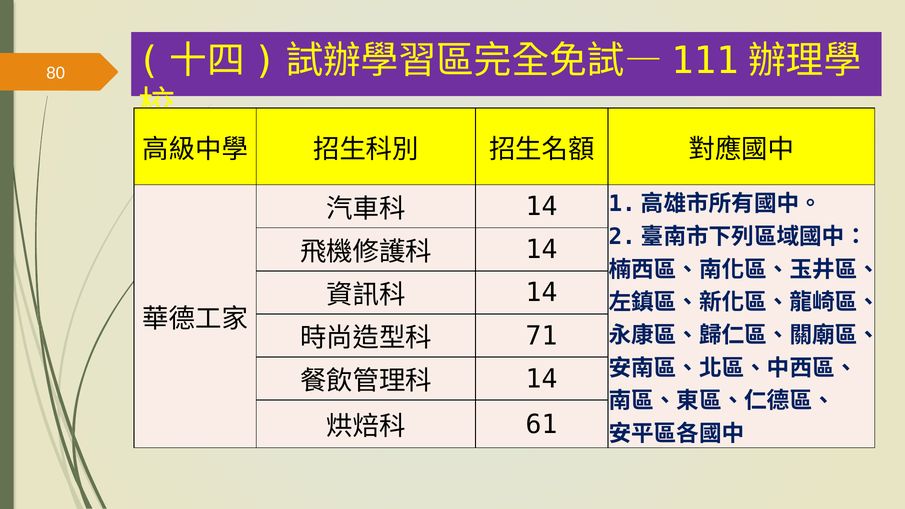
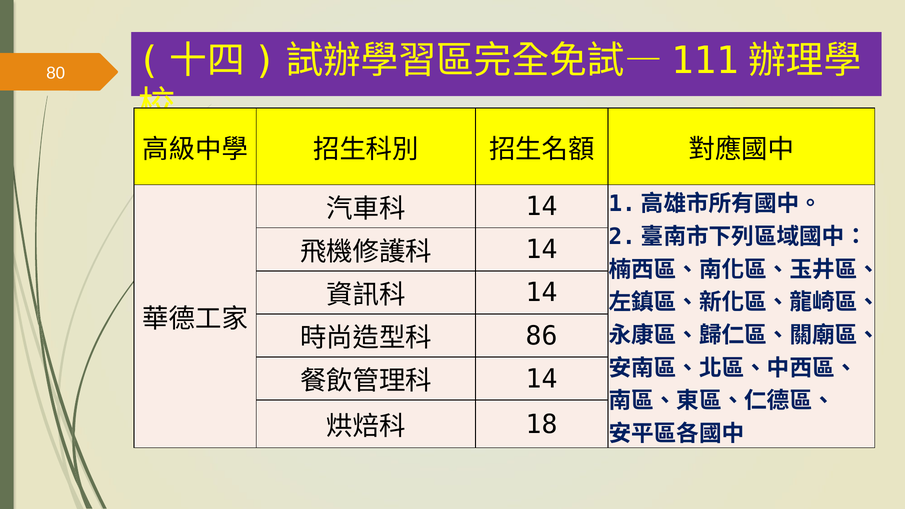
71: 71 -> 86 (542, 336)
61: 61 -> 18 (542, 424)
